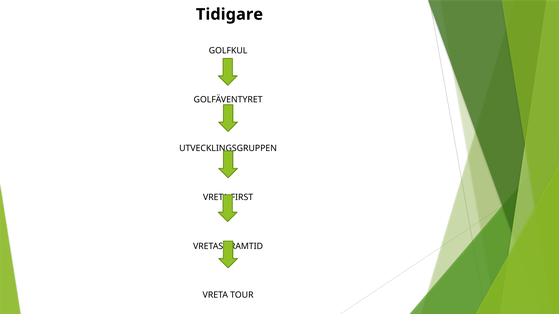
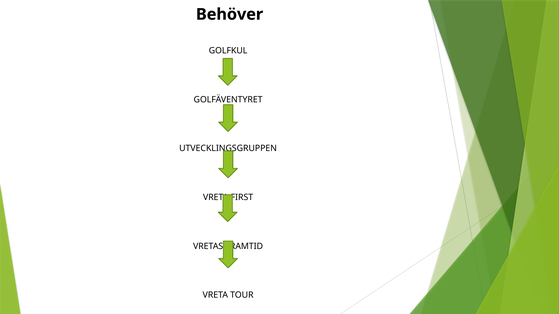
Tidigare: Tidigare -> Behöver (230, 14)
